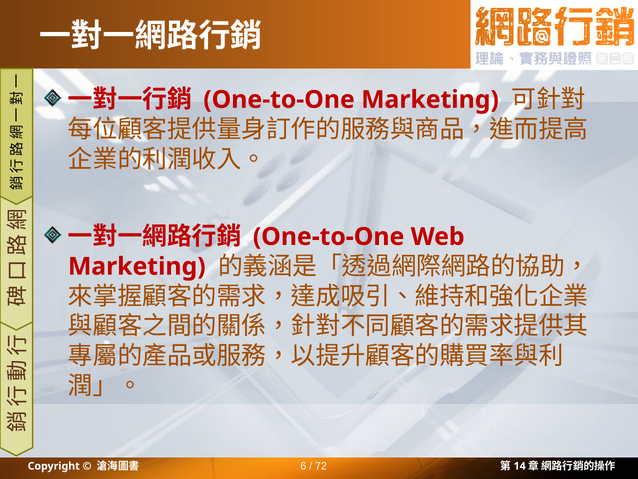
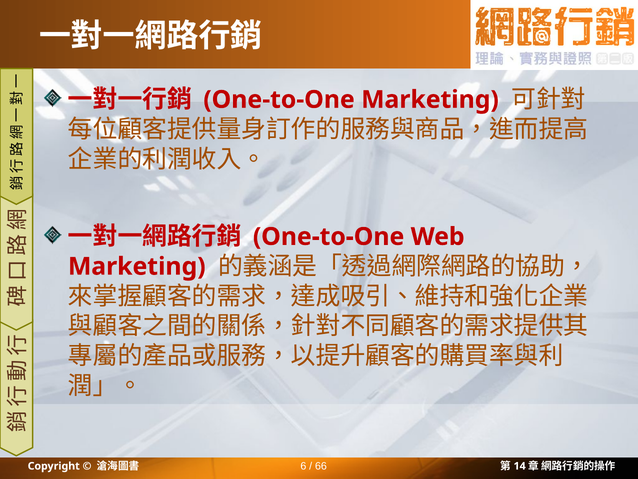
72: 72 -> 66 (321, 466)
